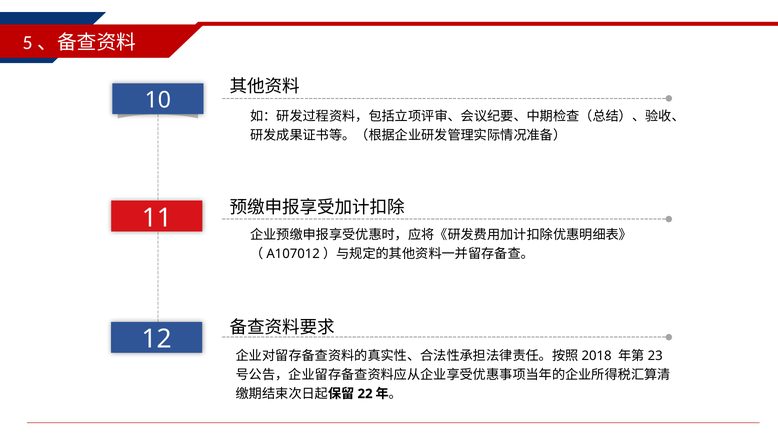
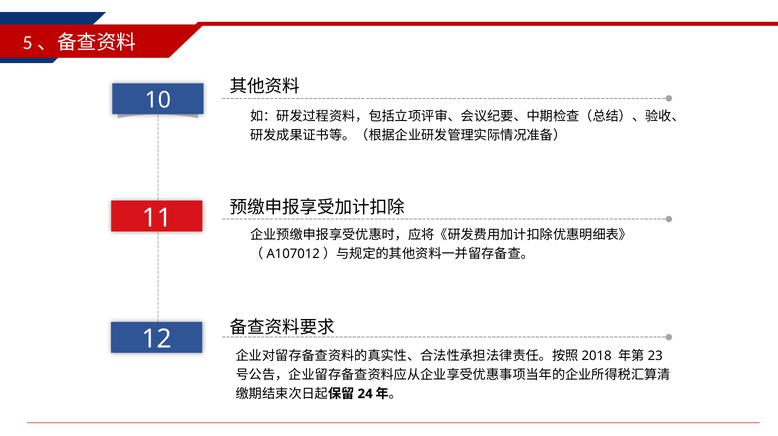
22: 22 -> 24 (365, 394)
